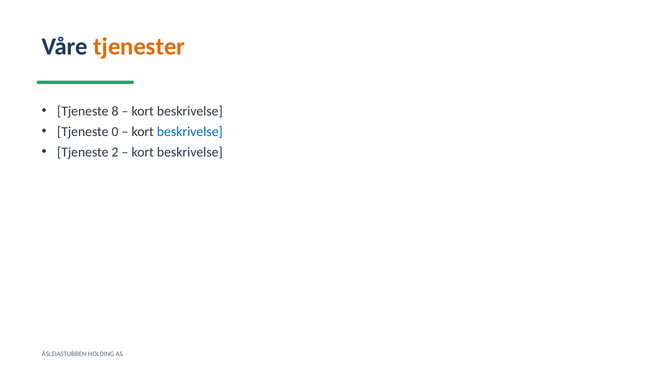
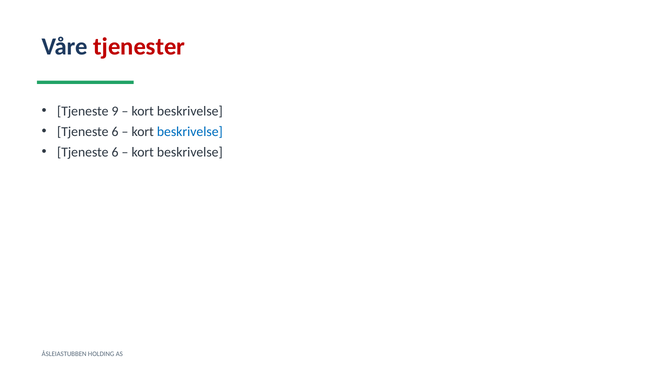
tjenester colour: orange -> red (139, 47)
8: 8 -> 9 (115, 111)
0: 0 -> 6 (115, 132)
2: 2 -> 6 (115, 152)
